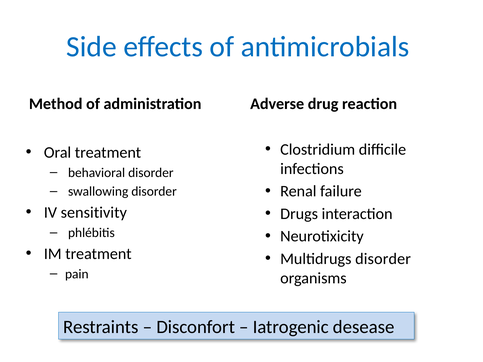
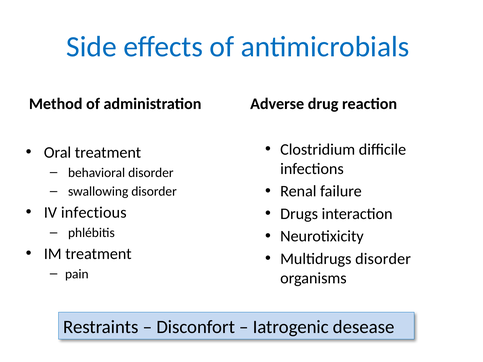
sensitivity: sensitivity -> infectious (94, 213)
